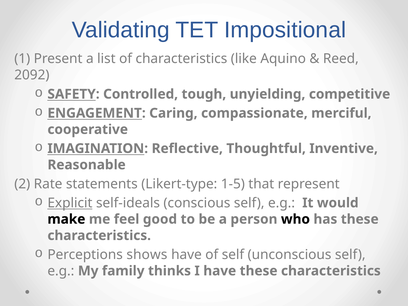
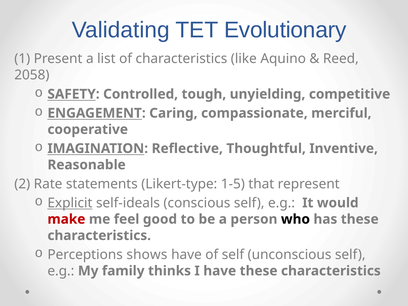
Impositional: Impositional -> Evolutionary (285, 30)
2092: 2092 -> 2058 (32, 75)
make colour: black -> red (66, 219)
